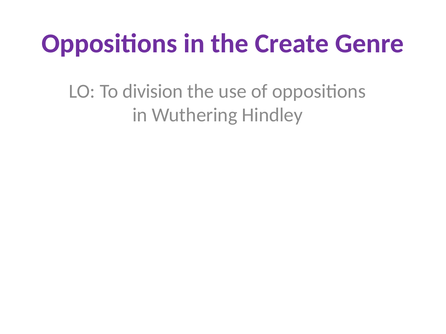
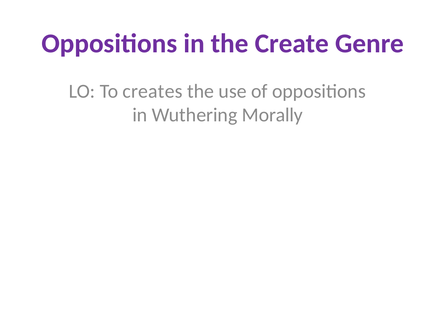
division: division -> creates (153, 91)
Hindley: Hindley -> Morally (272, 115)
